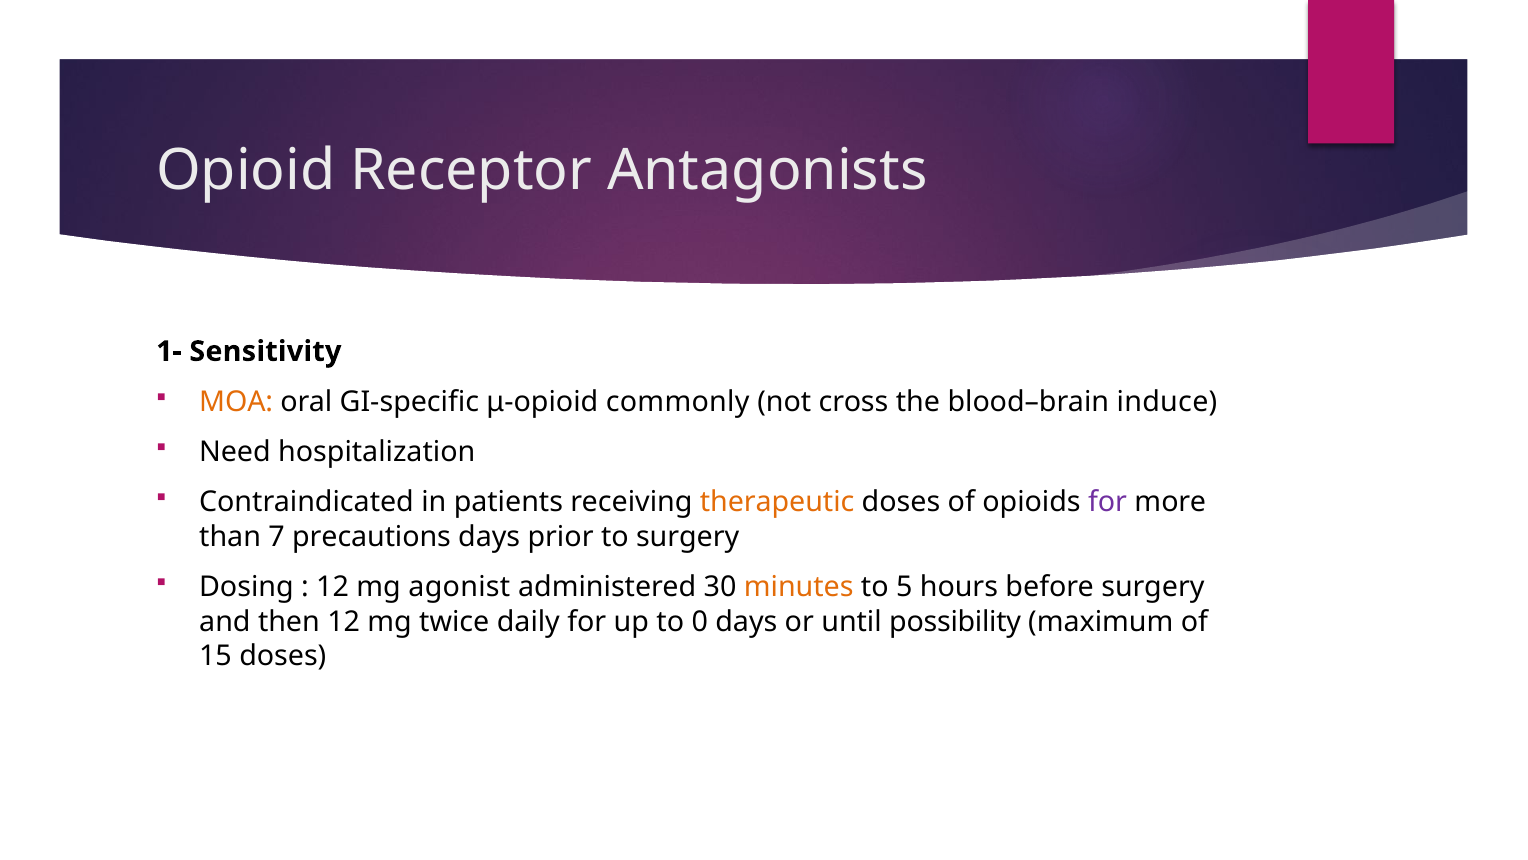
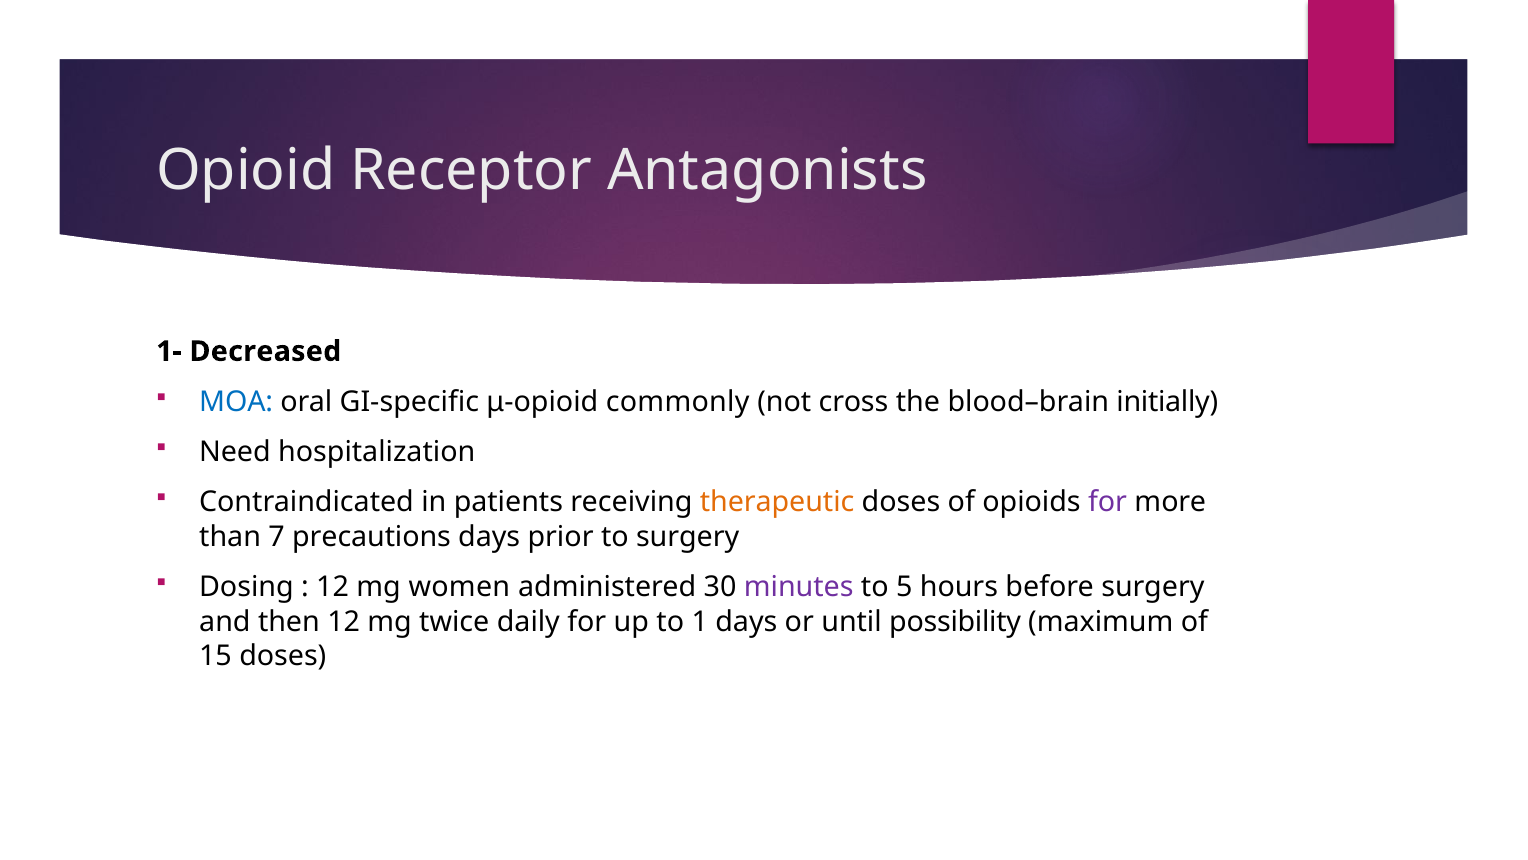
Sensitivity: Sensitivity -> Decreased (265, 351)
MOA colour: orange -> blue (236, 402)
induce: induce -> initially (1167, 402)
agonist: agonist -> women (459, 587)
minutes colour: orange -> purple (799, 587)
0: 0 -> 1 (700, 621)
